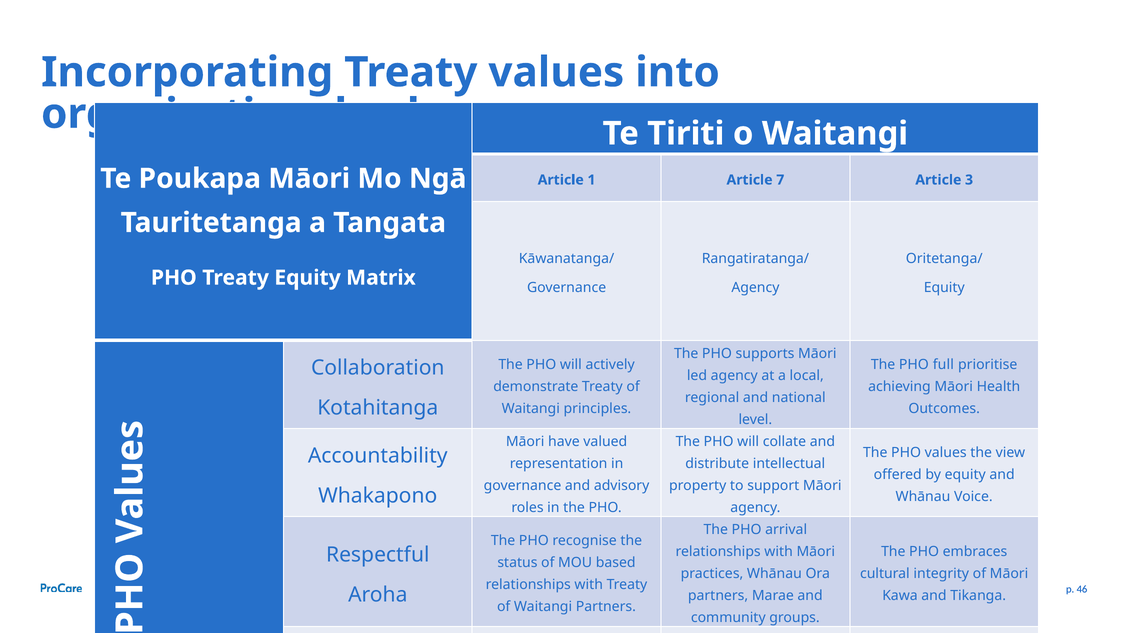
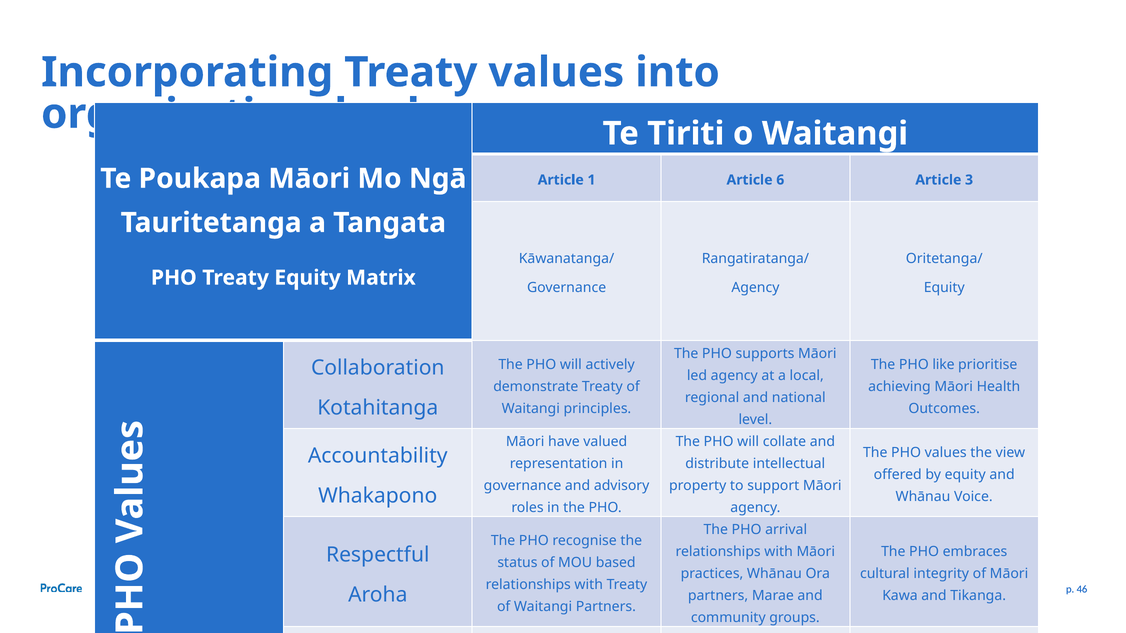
7: 7 -> 6 (780, 180)
full: full -> like (944, 365)
